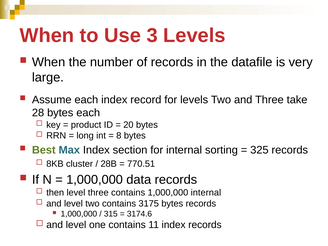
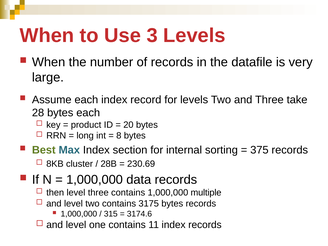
325: 325 -> 375 (259, 150)
770.51: 770.51 -> 230.69 (141, 164)
1,000,000 internal: internal -> multiple (206, 193)
